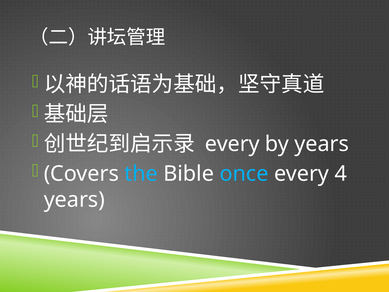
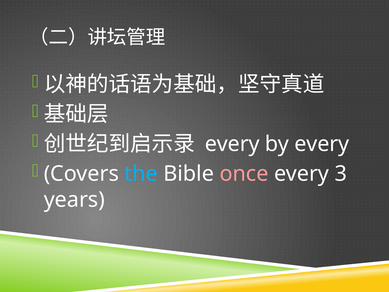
by years: years -> every (322, 144)
once colour: light blue -> pink (244, 174)
4: 4 -> 3 (341, 174)
